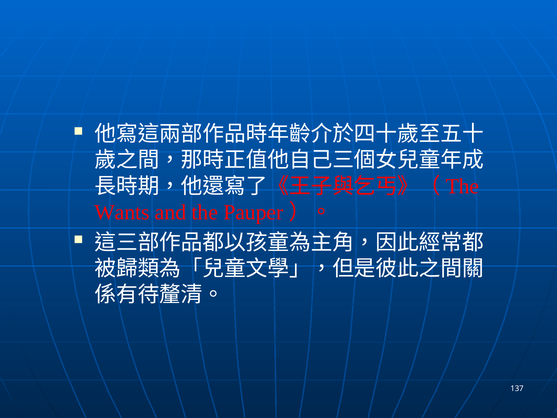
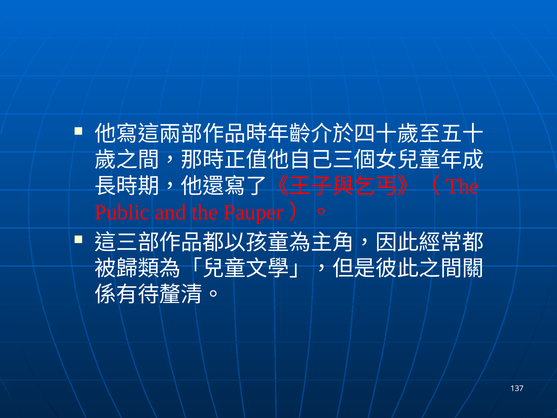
Wants: Wants -> Public (122, 212)
